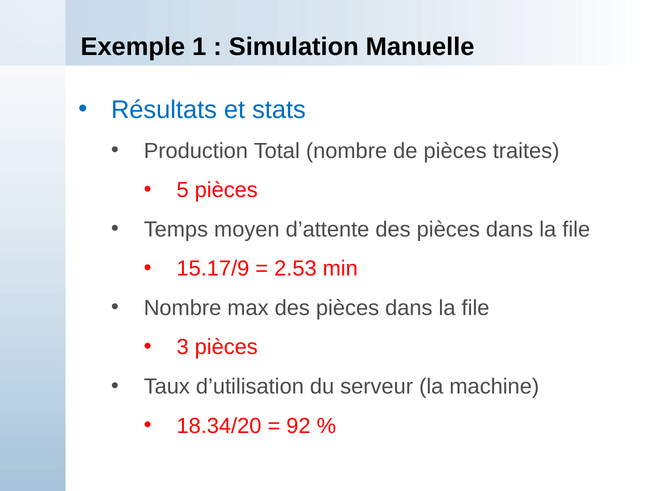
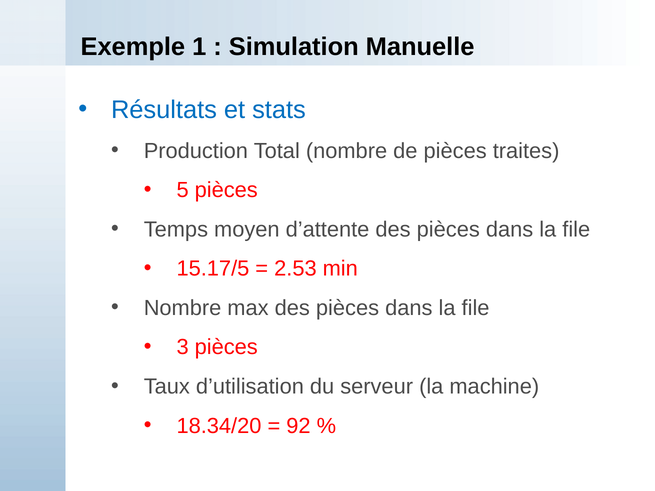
15.17/9: 15.17/9 -> 15.17/5 (213, 269)
